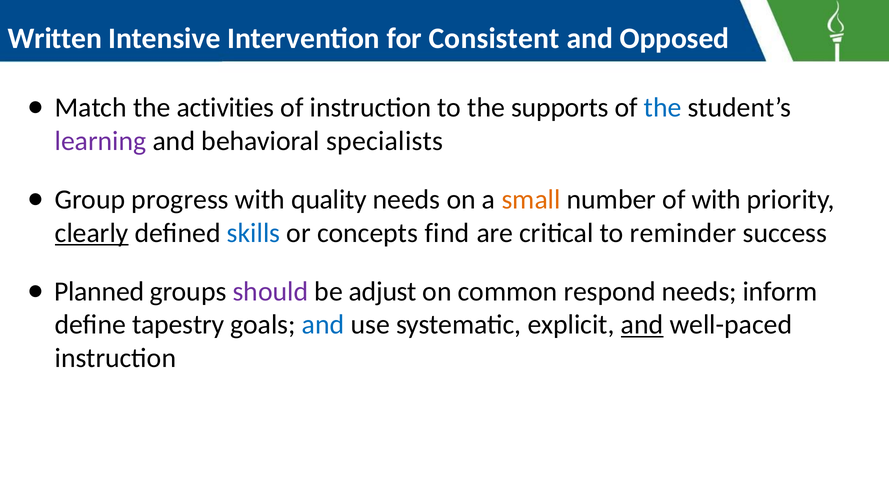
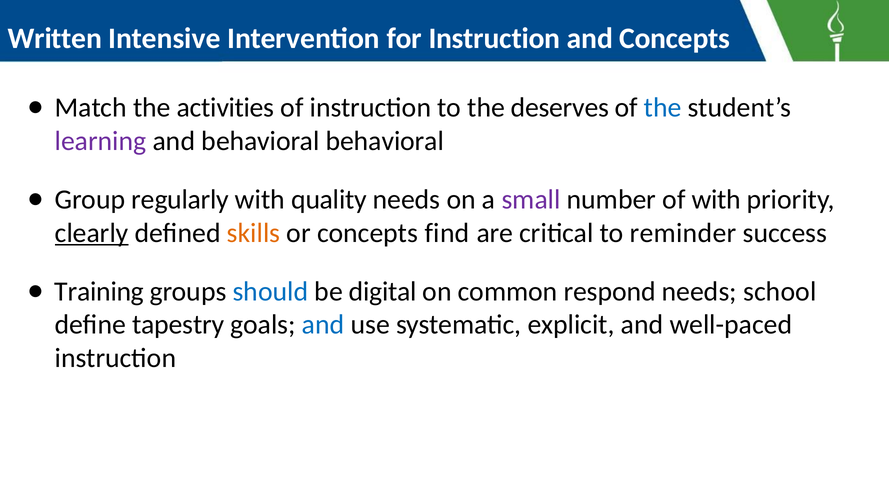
for Consistent: Consistent -> Instruction (494, 39)
and Opposed: Opposed -> Concepts (675, 39)
supports: supports -> deserves (560, 108)
behavioral specialists: specialists -> behavioral (385, 141)
progress: progress -> regularly (180, 200)
small colour: orange -> purple (531, 200)
skills colour: blue -> orange (254, 233)
Planned: Planned -> Training (99, 292)
should colour: purple -> blue (270, 292)
adjust: adjust -> digital (383, 292)
inform: inform -> school (780, 292)
and underline: present -> none (642, 325)
